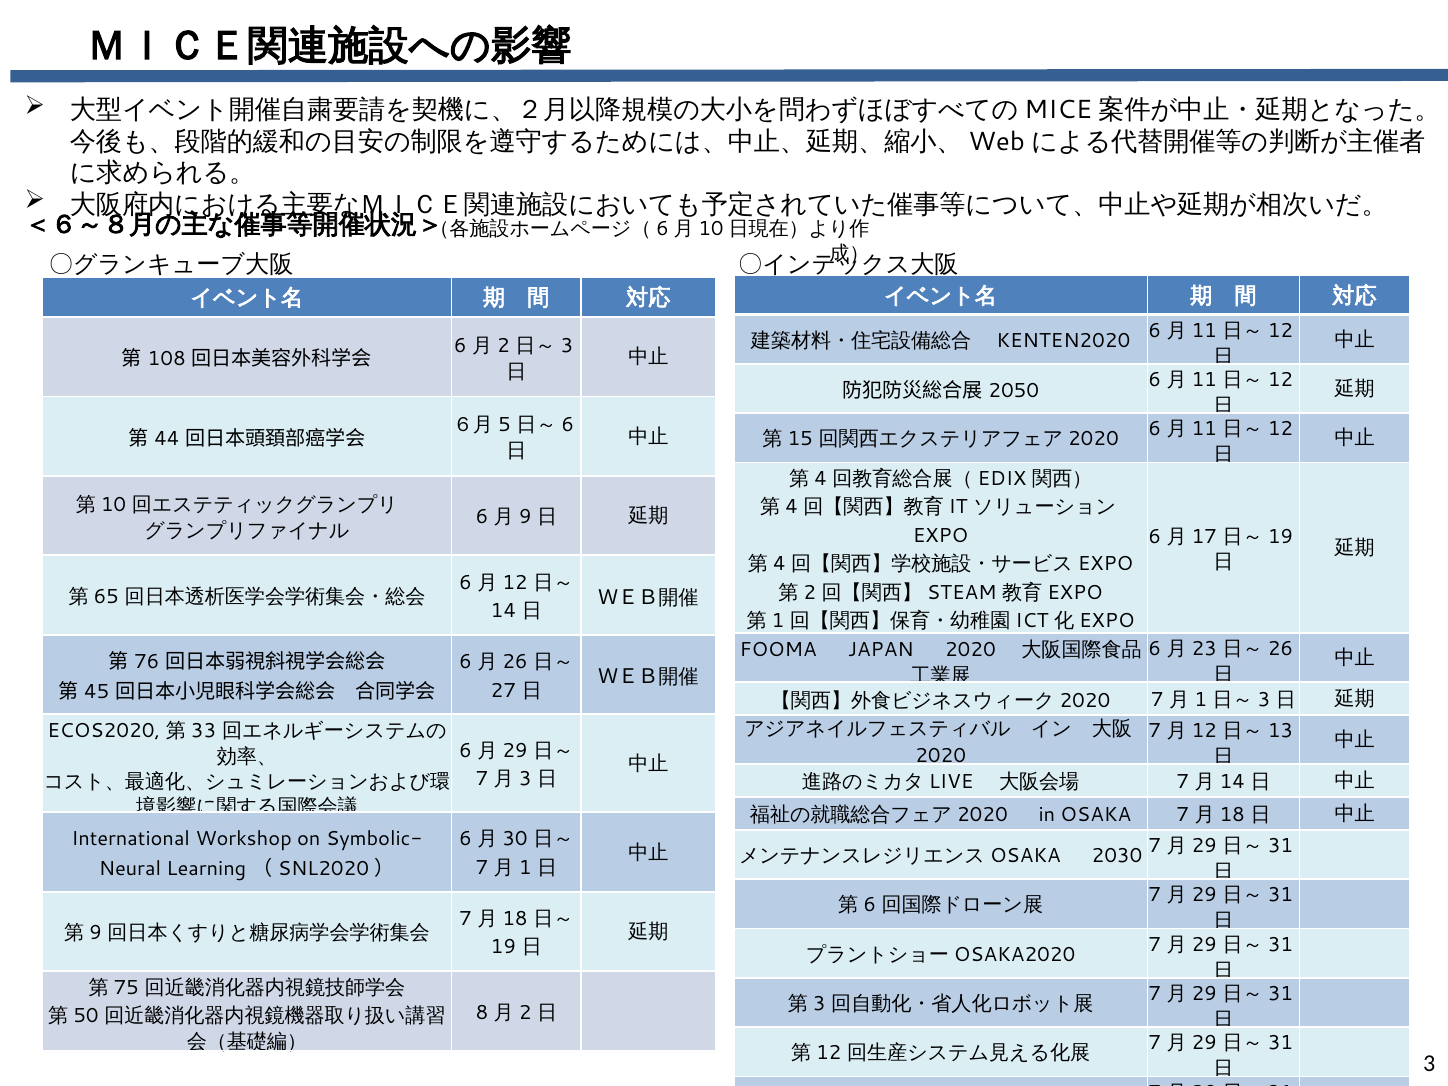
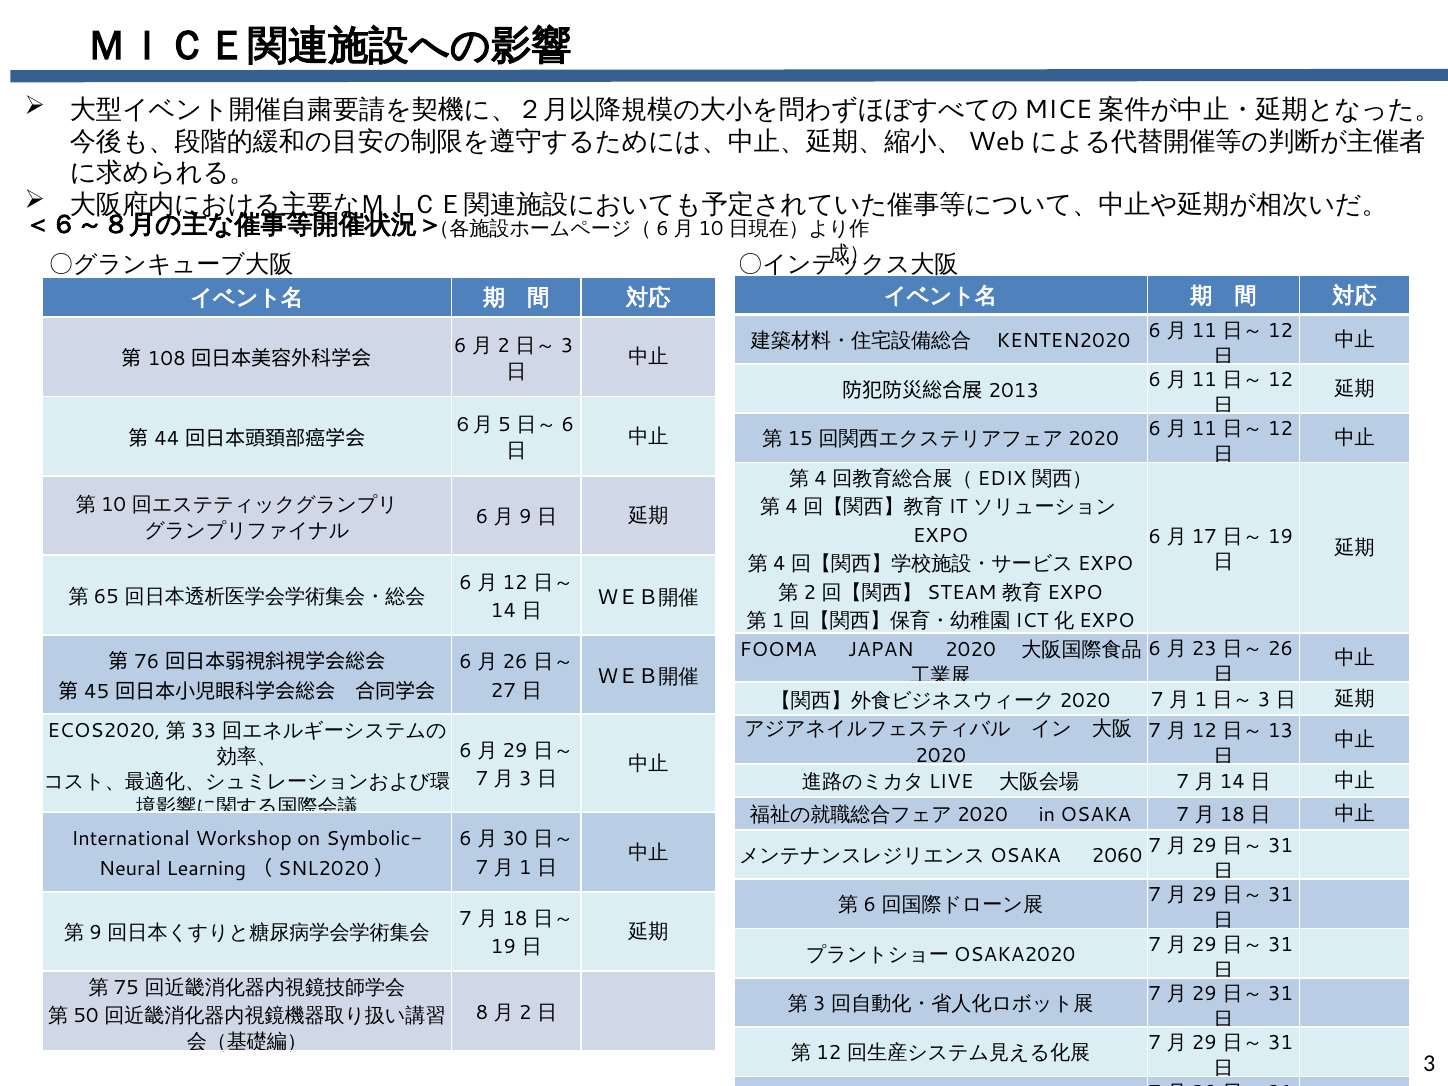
2050: 2050 -> 2013 (1014, 391)
2030: 2030 -> 2060 (1117, 856)
